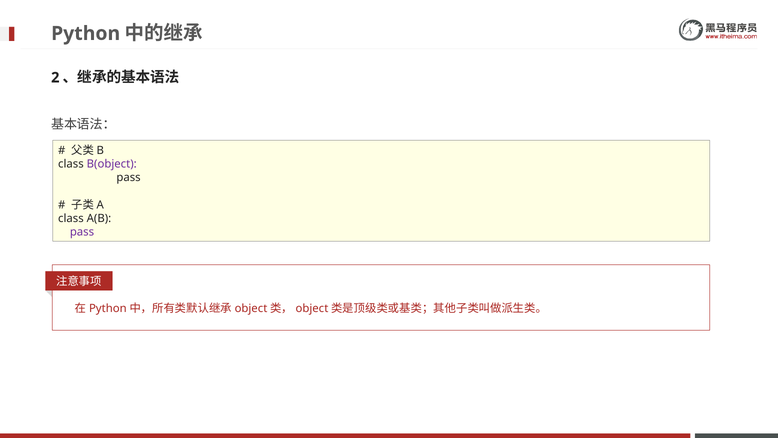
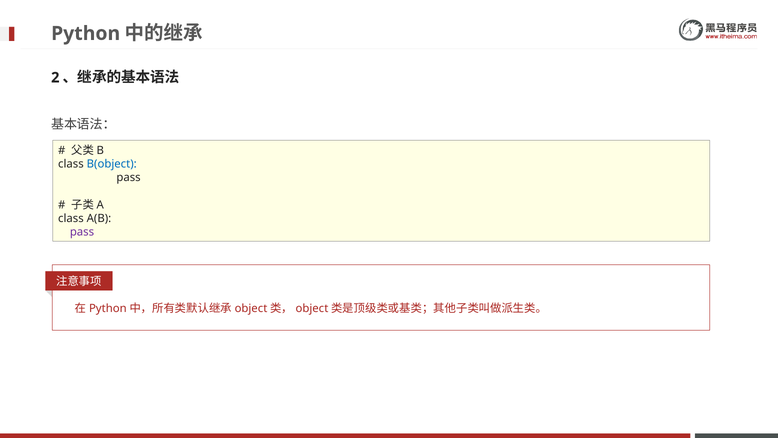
B(object colour: purple -> blue (112, 164)
